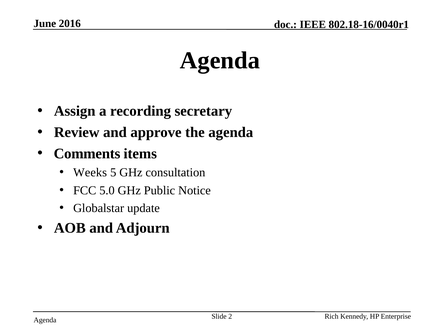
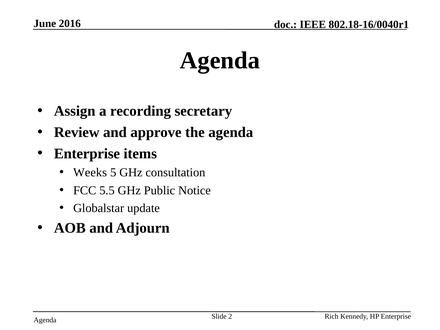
Comments: Comments -> Enterprise (87, 154)
5.0: 5.0 -> 5.5 (107, 190)
